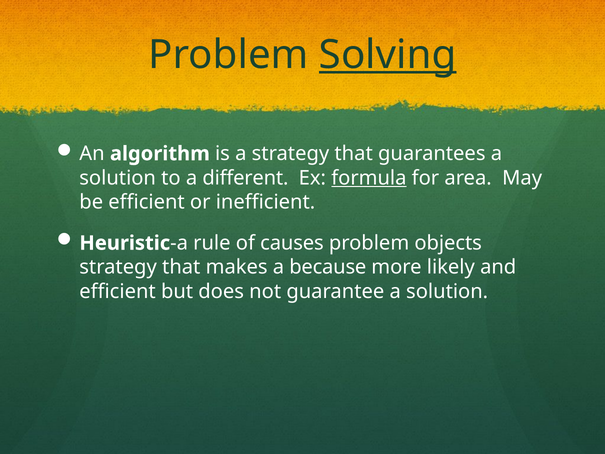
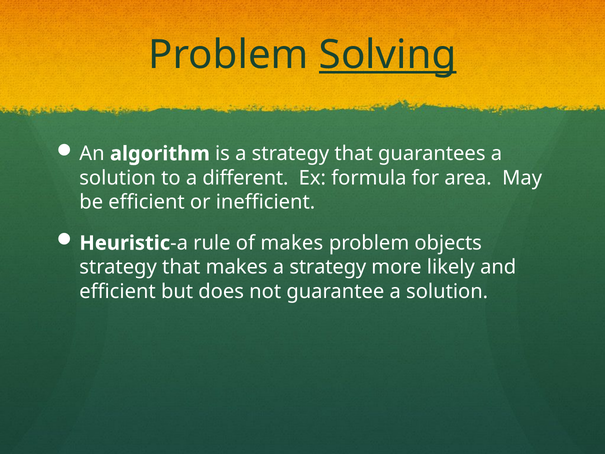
formula underline: present -> none (369, 178)
of causes: causes -> makes (292, 243)
makes a because: because -> strategy (328, 267)
